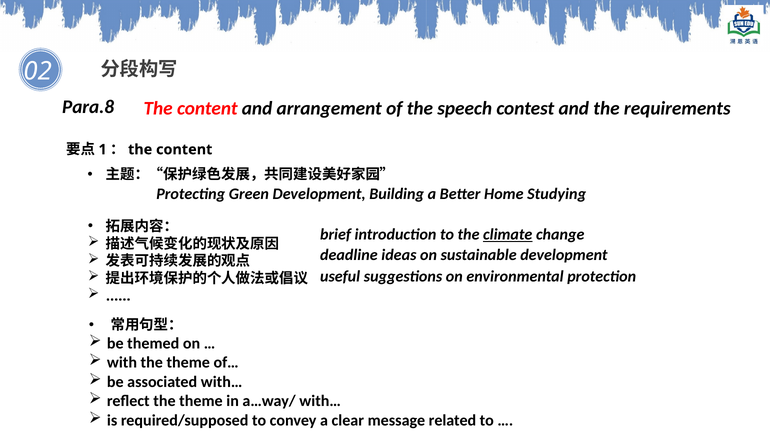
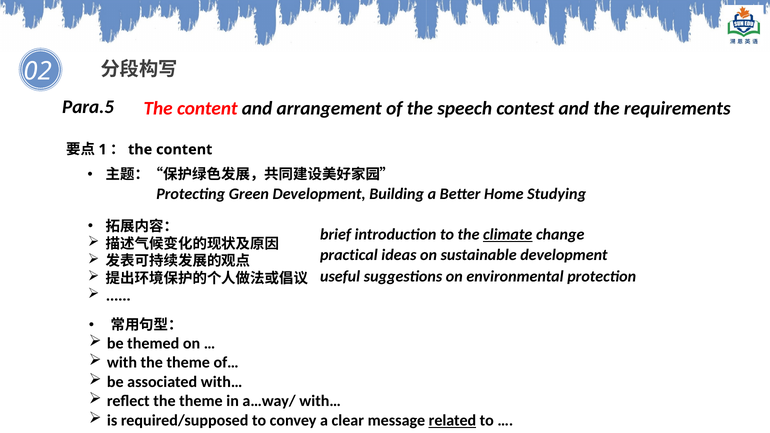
Para.8: Para.8 -> Para.5 (88, 107)
deadline: deadline -> practical (349, 255)
related underline: none -> present (452, 421)
